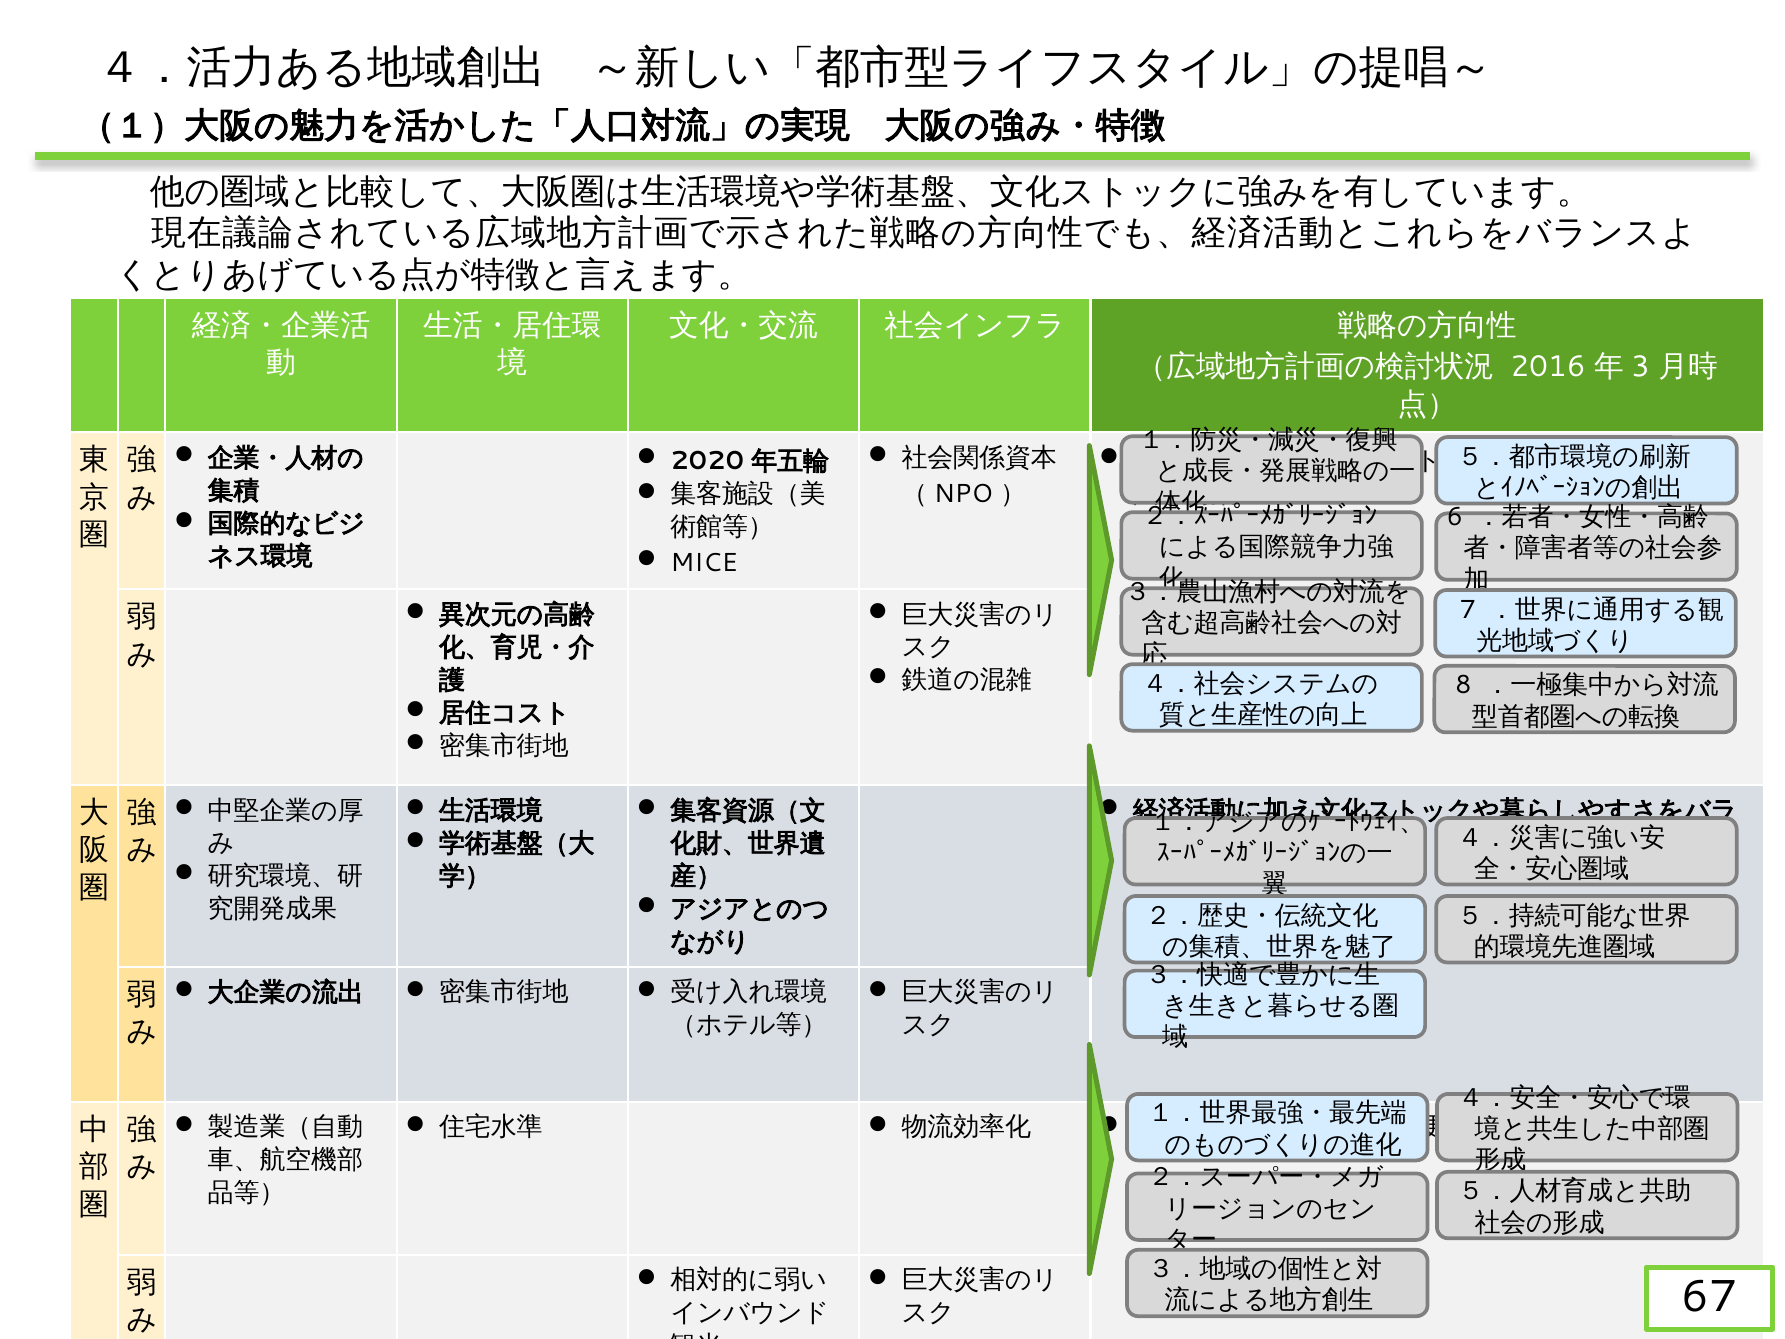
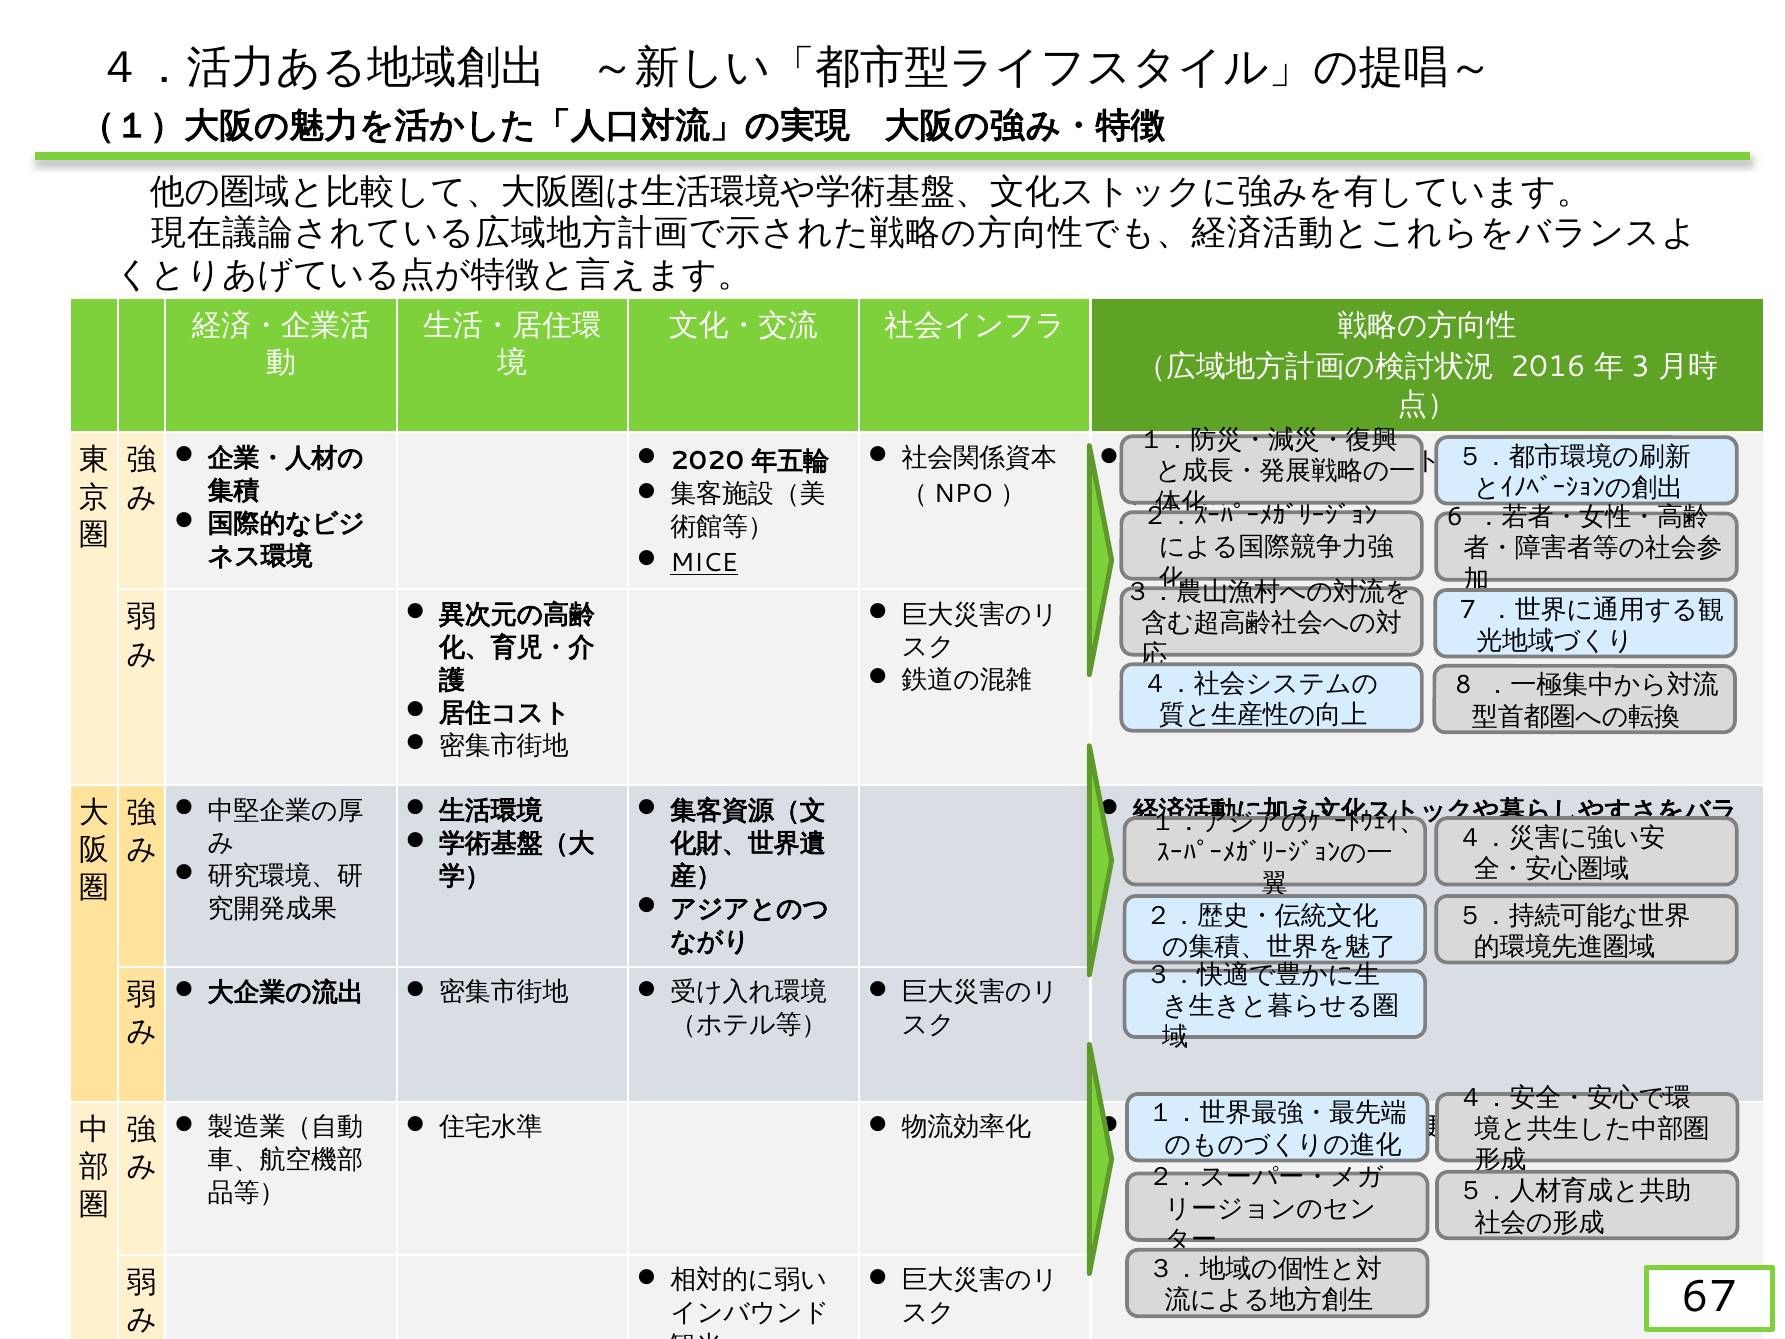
MICE underline: none -> present (704, 563)
